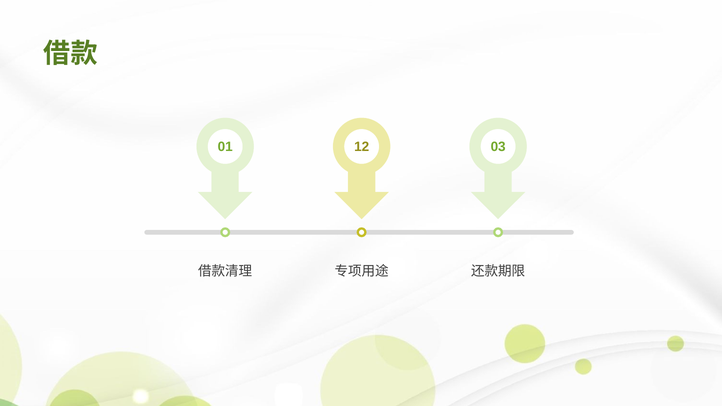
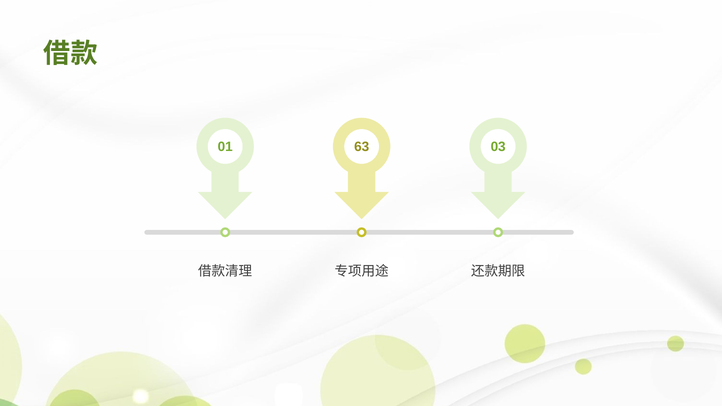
12: 12 -> 63 (362, 147)
